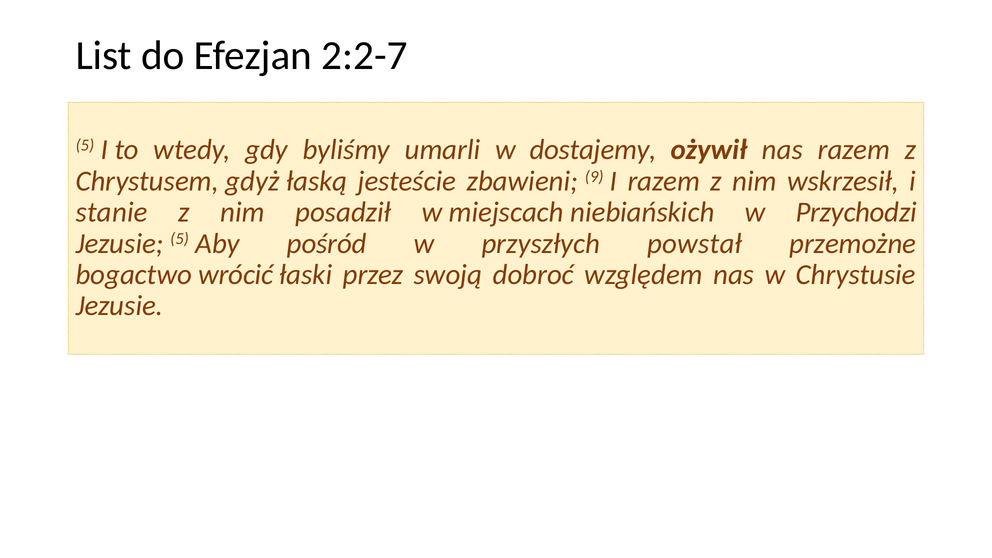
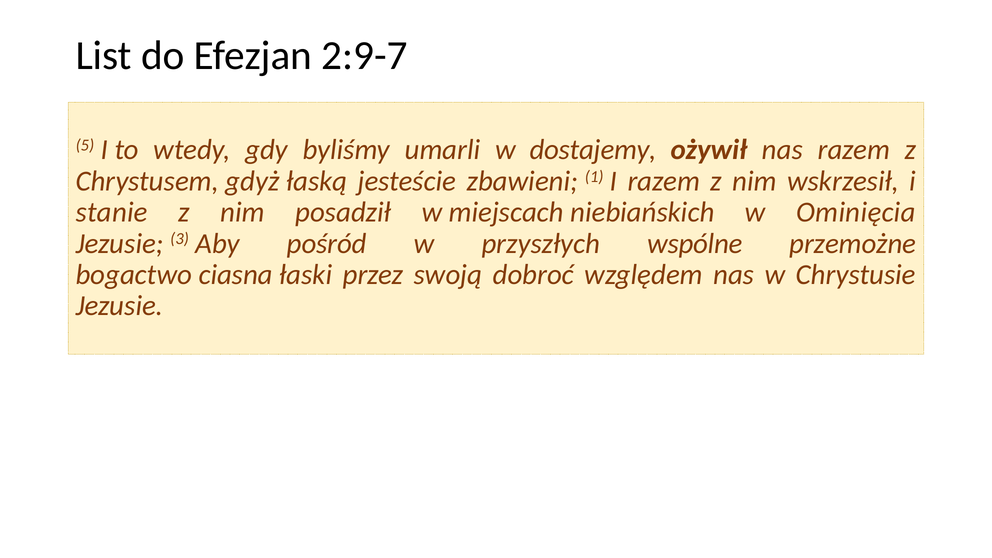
2:2-7: 2:2-7 -> 2:9-7 (365, 55)
9: 9 -> 1 (594, 177)
Przychodzi: Przychodzi -> Ominięcia (856, 212)
Jezusie 5: 5 -> 3 (180, 239)
powstał: powstał -> wspólne (695, 243)
wrócić: wrócić -> ciasna (236, 275)
